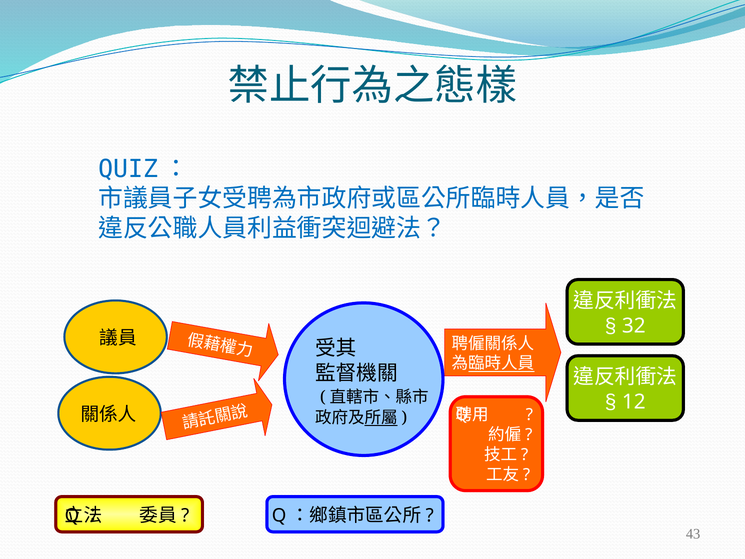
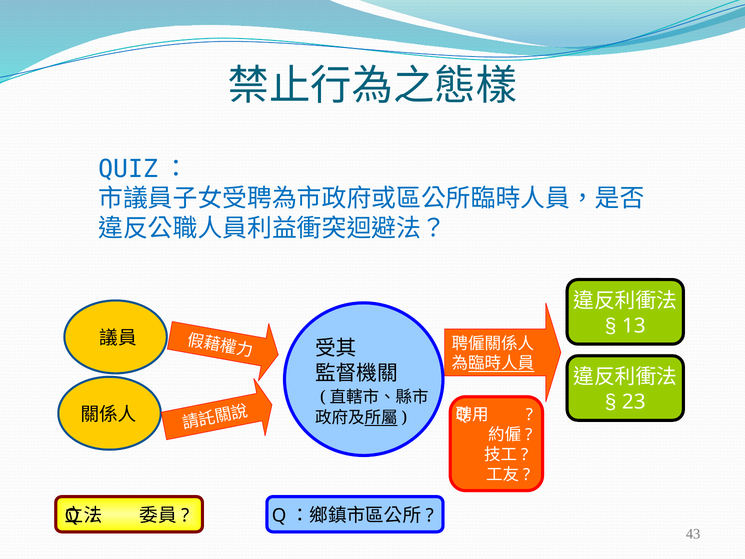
32: 32 -> 13 (634, 326)
12: 12 -> 23 (634, 402)
